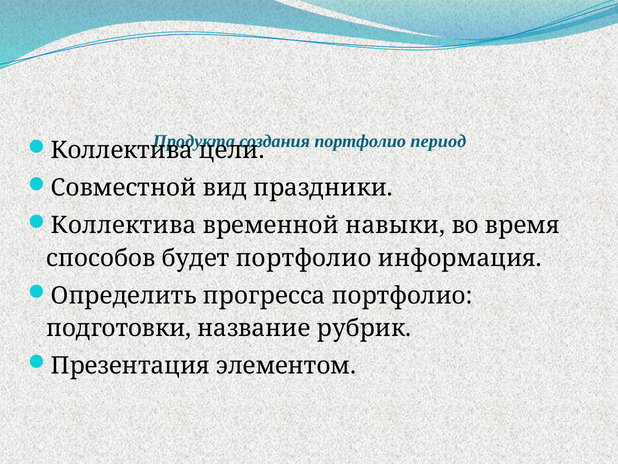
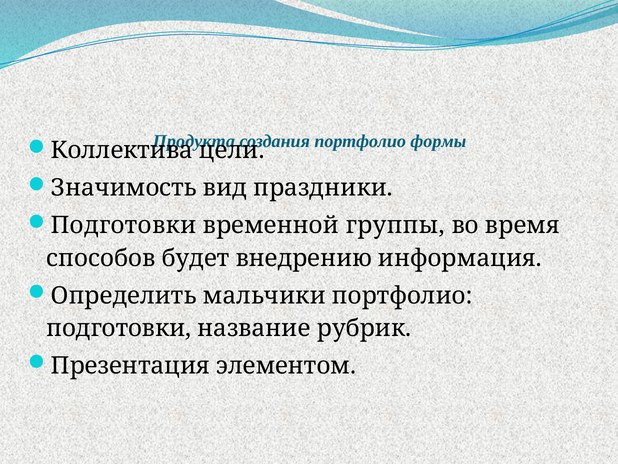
период: период -> формы (438, 141)
Совместной: Совместной -> Значимость (124, 188)
Коллектива: Коллектива -> Подготовки (124, 225)
навыки: навыки -> группы (395, 225)
будет портфолио: портфолио -> внедрению (304, 258)
прогресса: прогресса -> мальчики (264, 295)
